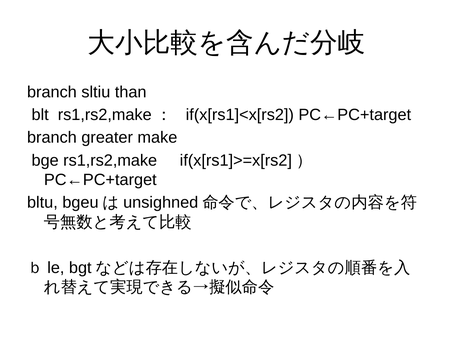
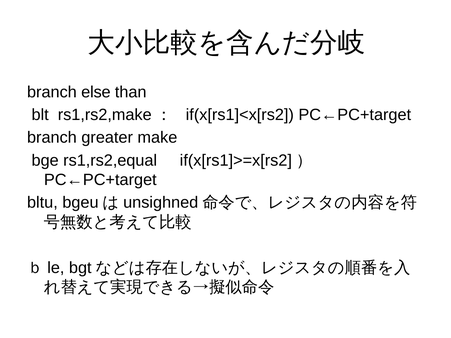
sltiu: sltiu -> else (96, 92)
bge rs1,rs2,make: rs1,rs2,make -> rs1,rs2,equal (110, 160)
